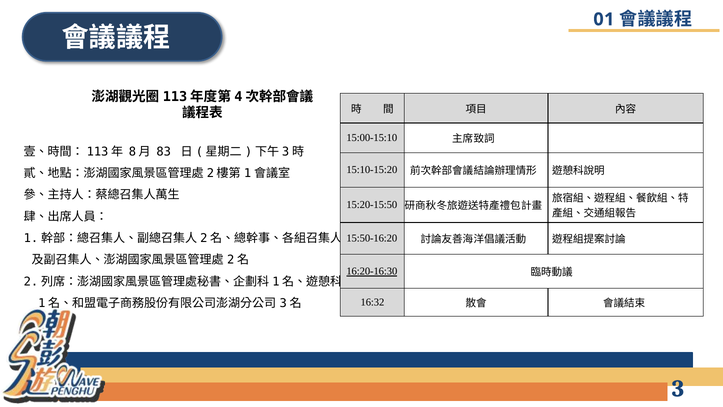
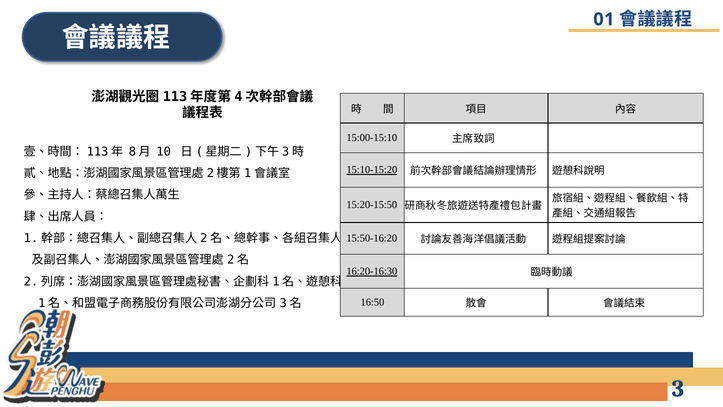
83: 83 -> 10 (164, 151)
15:10-15:20 underline: none -> present (372, 170)
16:32: 16:32 -> 16:50 (372, 302)
